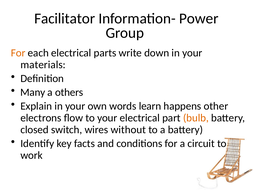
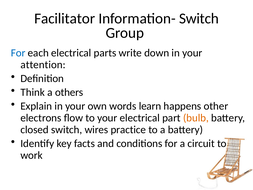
Information- Power: Power -> Switch (199, 18)
For colour: orange -> blue (18, 53)
materials: materials -> attention (43, 65)
Many: Many -> Think (33, 92)
without: without -> practice (128, 130)
